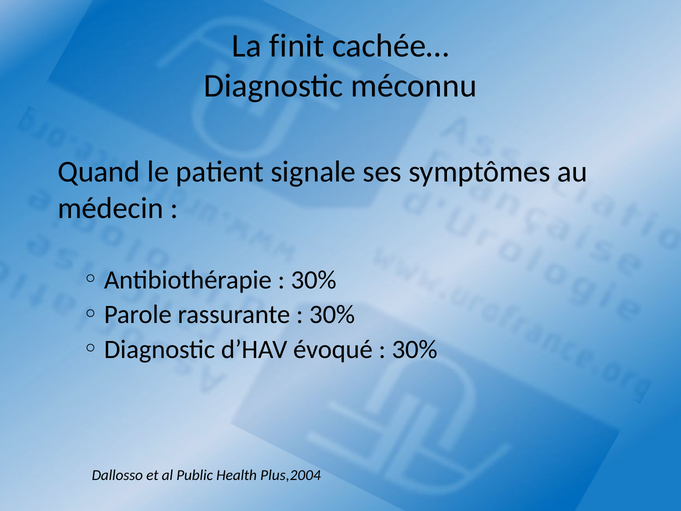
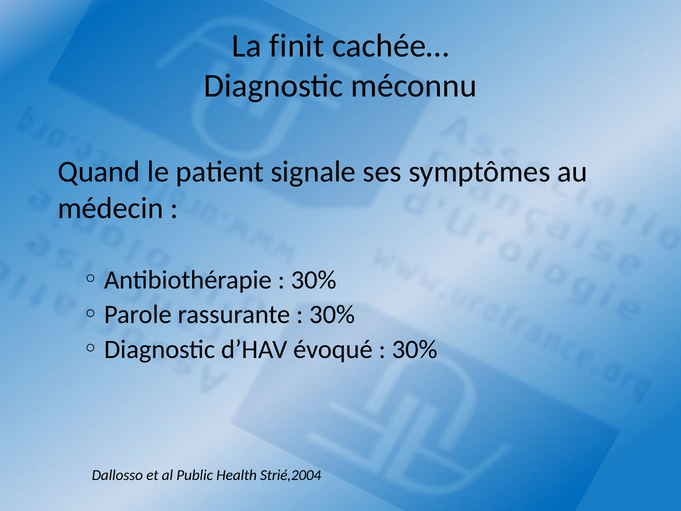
Plus,2004: Plus,2004 -> Strié,2004 (291, 475)
